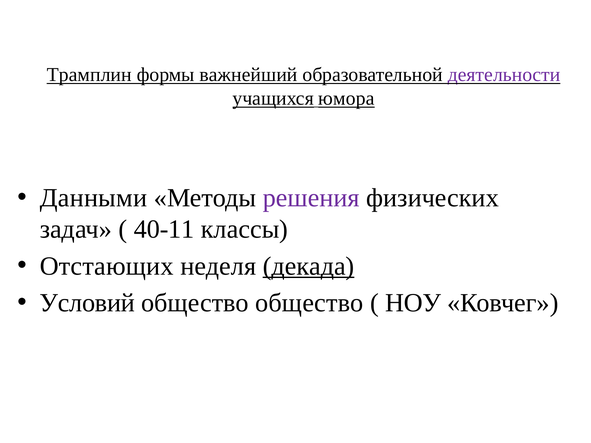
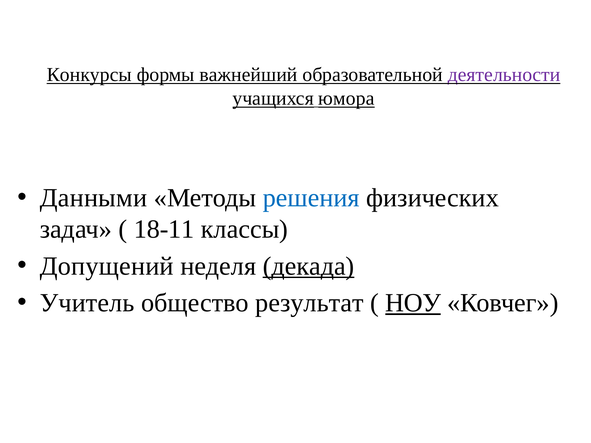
Трамплин: Трамплин -> Конкурсы (89, 75)
решения colour: purple -> blue (311, 198)
40-11: 40-11 -> 18-11 (164, 229)
Отстающих: Отстающих -> Допущений (107, 266)
Условий: Условий -> Учитель (87, 303)
общество общество: общество -> результат (309, 303)
НОУ underline: none -> present (413, 303)
